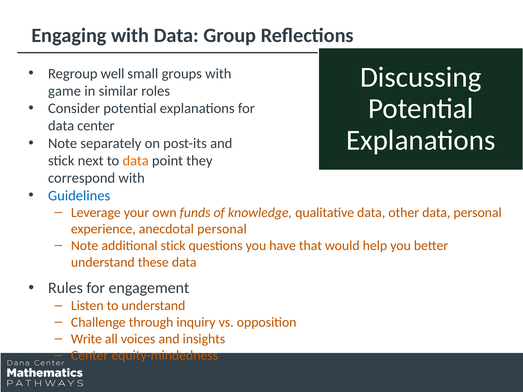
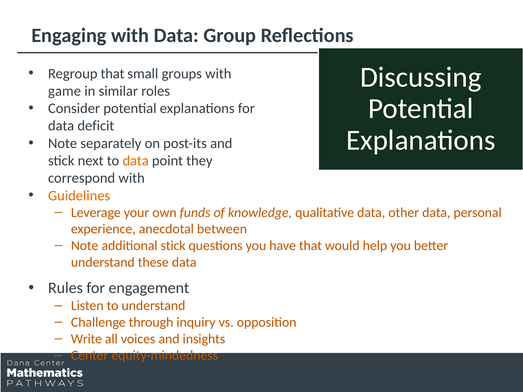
Regroup well: well -> that (113, 74)
data center: center -> deficit (96, 126)
Guidelines colour: blue -> orange (79, 196)
anecdotal personal: personal -> between (222, 229)
